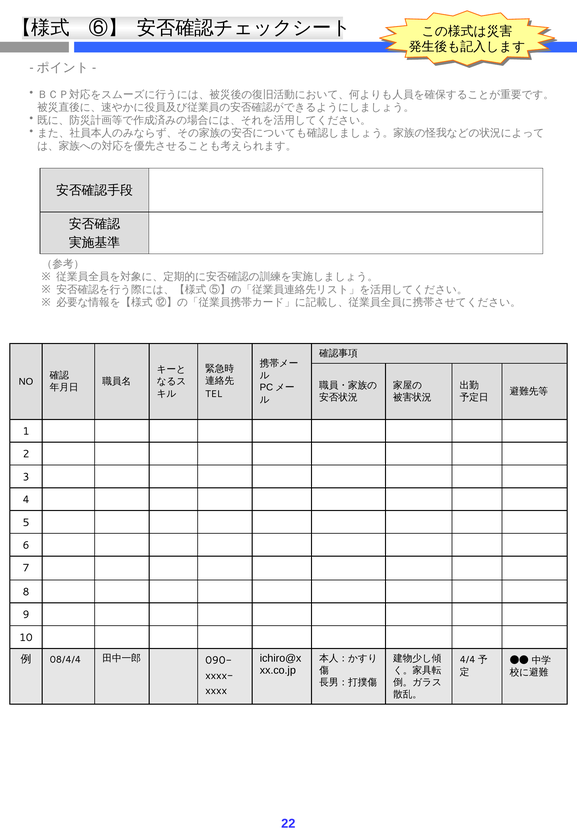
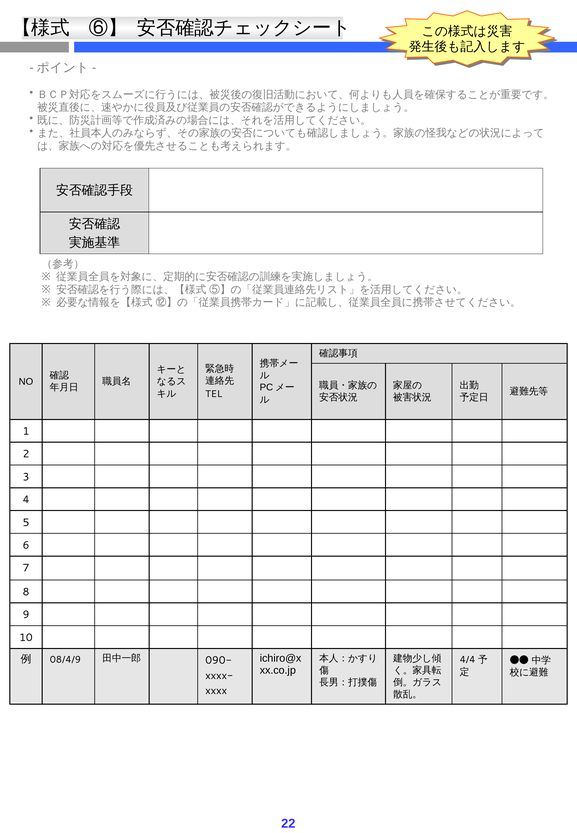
08/4/4: 08/4/4 -> 08/4/9 (65, 660)
